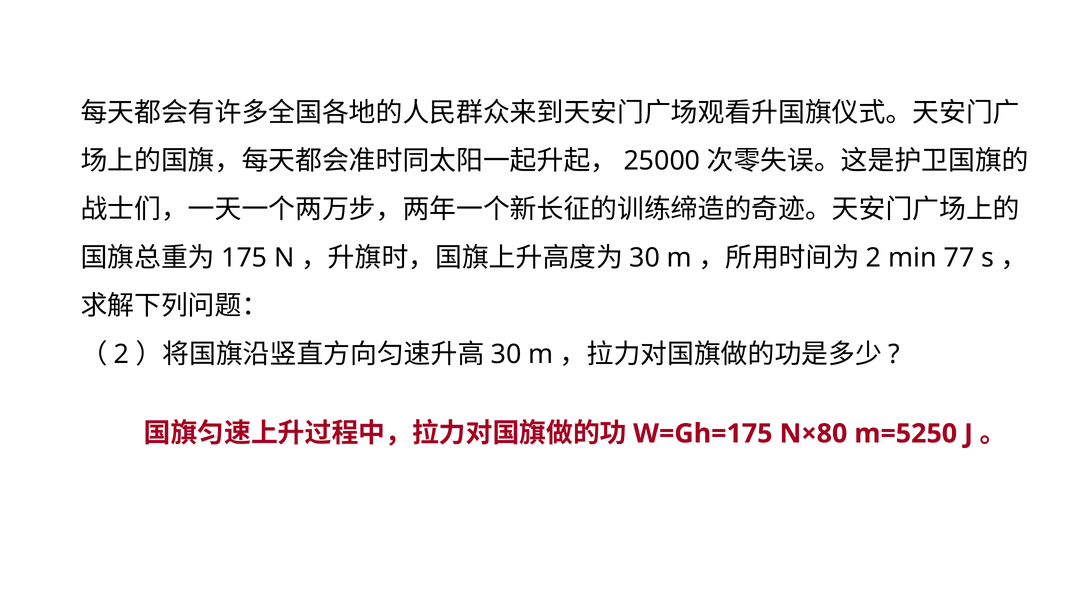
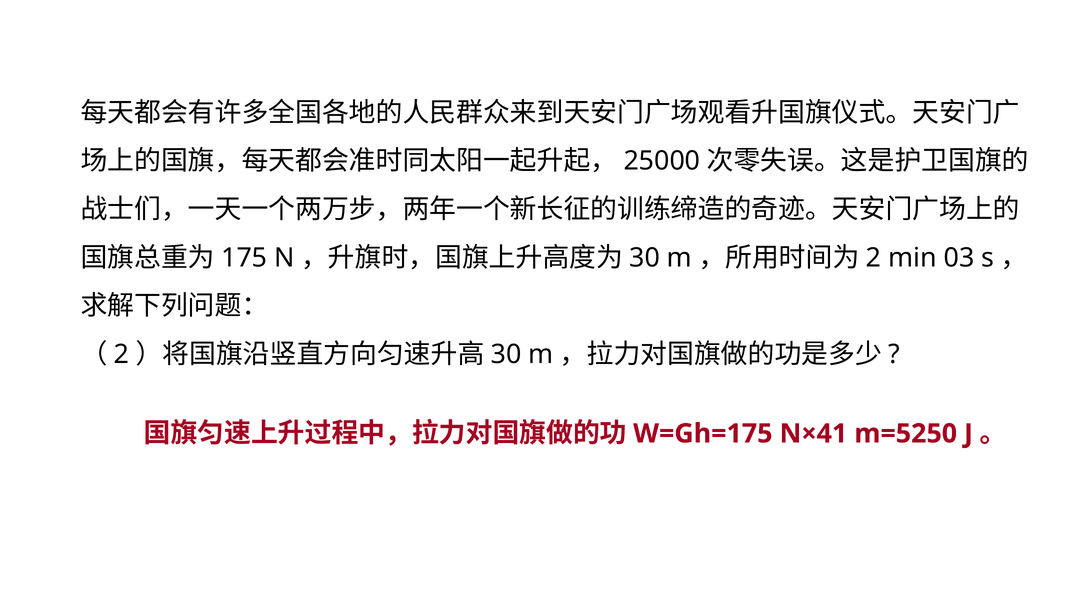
77: 77 -> 03 (959, 258)
N×80: N×80 -> N×41 (813, 433)
